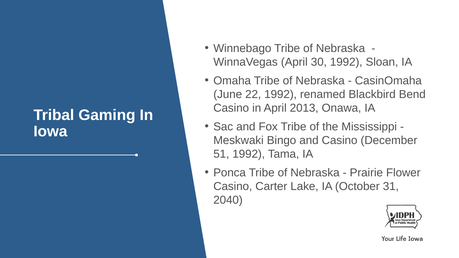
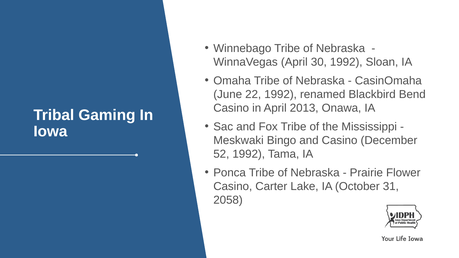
51: 51 -> 52 (221, 154)
2040: 2040 -> 2058 (228, 200)
